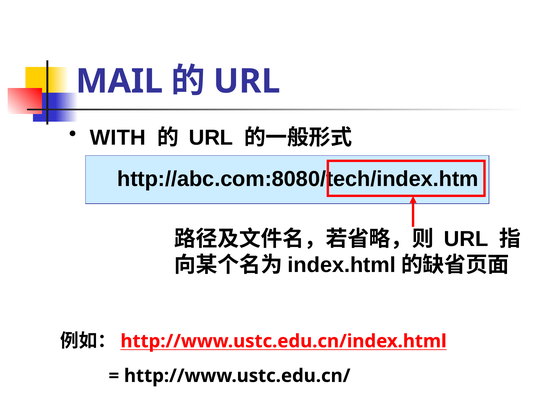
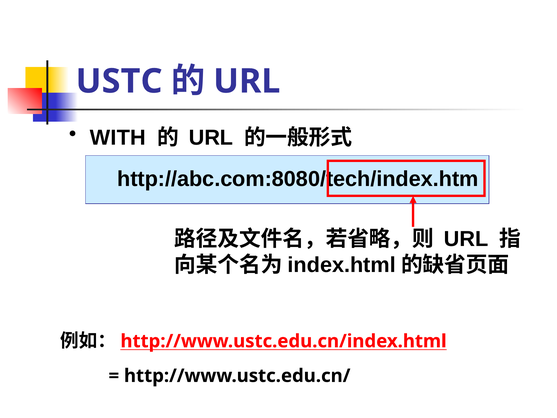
MAIL: MAIL -> USTC (119, 81)
